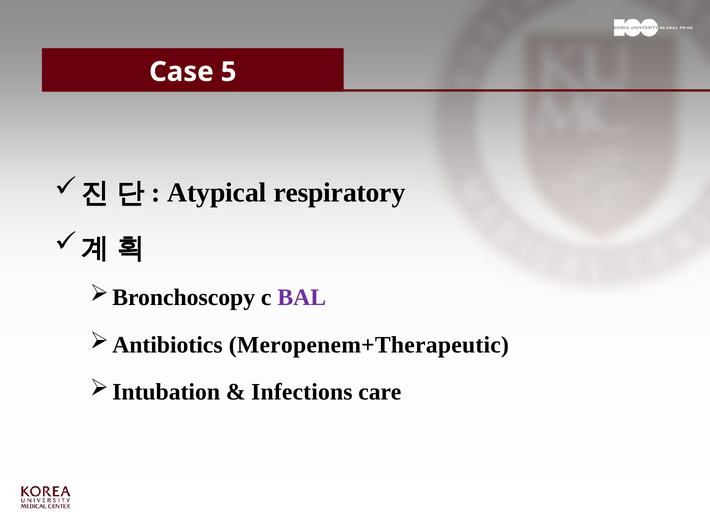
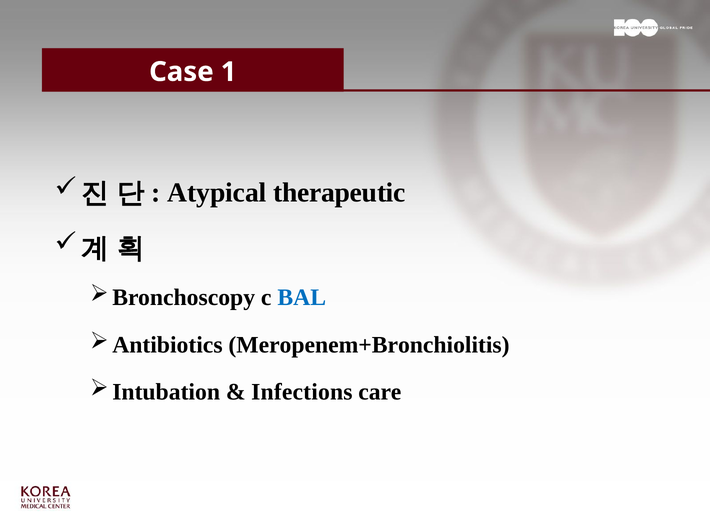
5: 5 -> 1 (229, 72)
respiratory: respiratory -> therapeutic (339, 193)
BAL colour: purple -> blue (302, 298)
Meropenem+Therapeutic: Meropenem+Therapeutic -> Meropenem+Bronchiolitis (369, 345)
